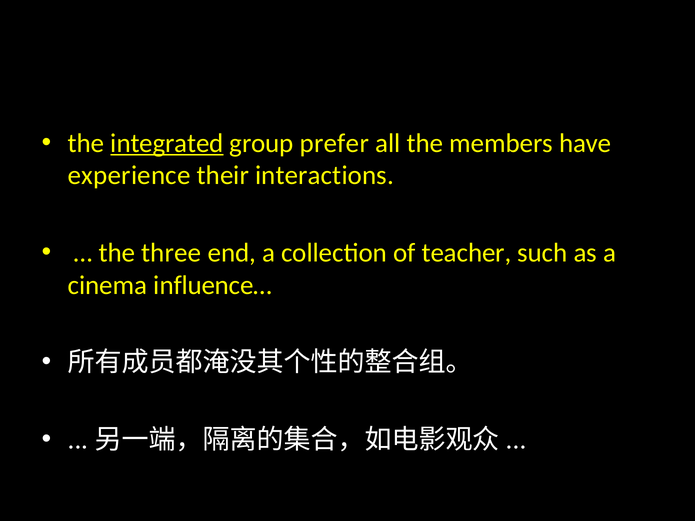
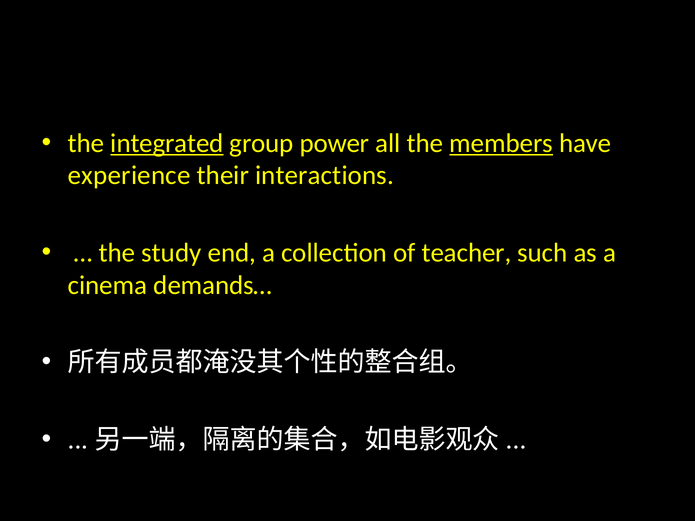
prefer: prefer -> power (335, 143)
members underline: none -> present (501, 143)
three: three -> study (171, 253)
influence…: influence… -> demands… (213, 285)
